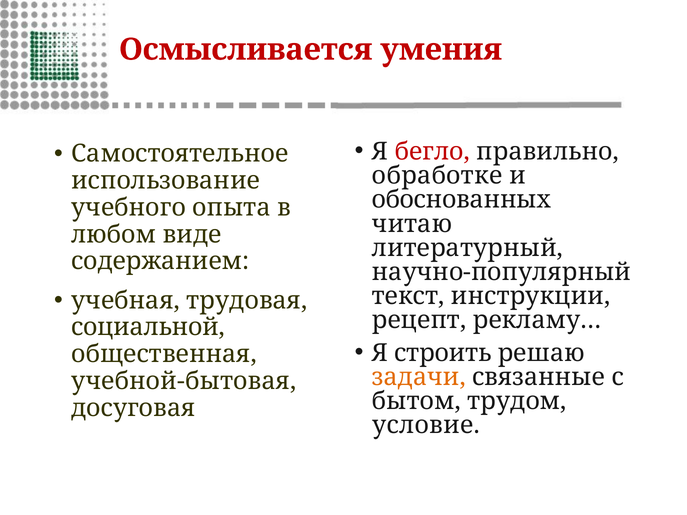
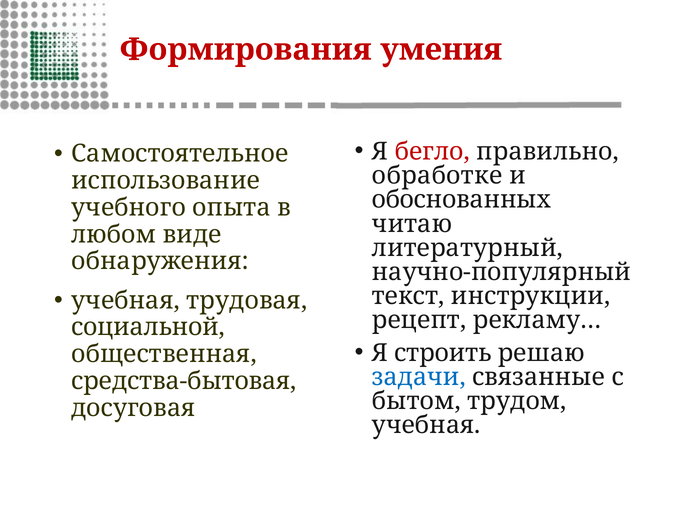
Осмысливается: Осмысливается -> Формирования (246, 50)
содержанием: содержанием -> обнаружения (160, 261)
задачи colour: orange -> blue (419, 377)
учебной-бытовая: учебной-бытовая -> средства-бытовая (184, 381)
условие: условие -> учебная (426, 425)
